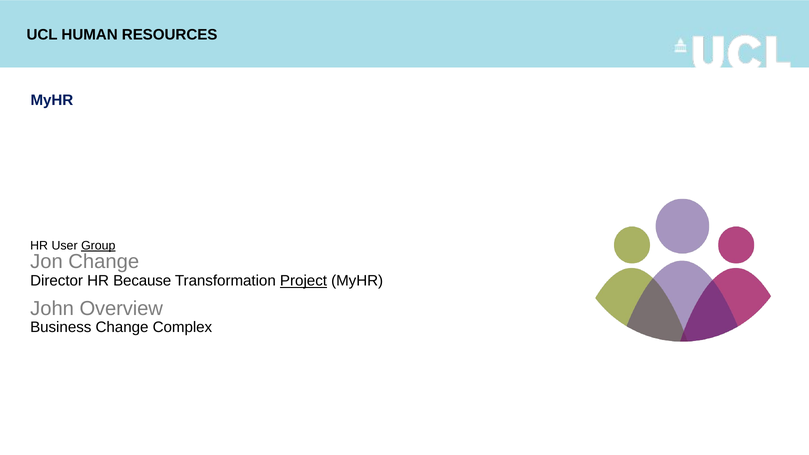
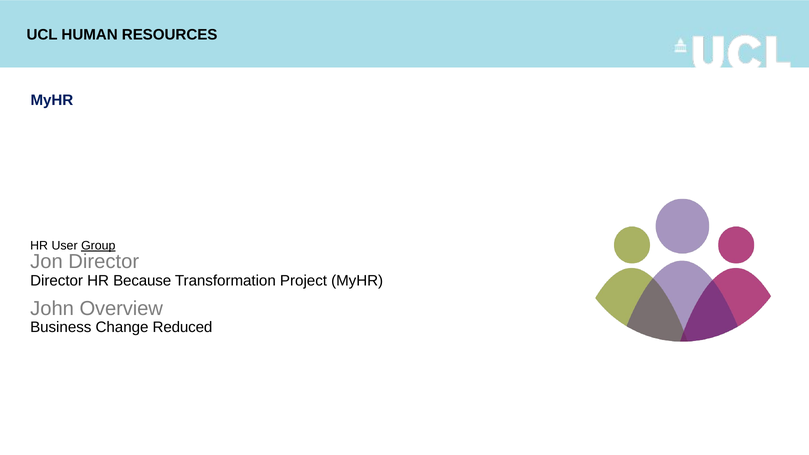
Jon Change: Change -> Director (104, 262)
Project underline: present -> none (304, 281)
Complex: Complex -> Reduced (182, 328)
